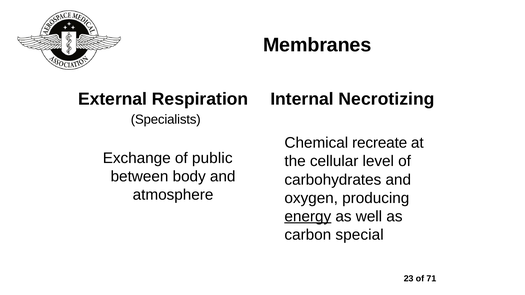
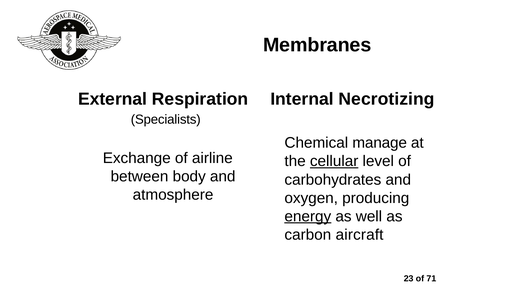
recreate: recreate -> manage (380, 143)
public: public -> airline (212, 158)
cellular underline: none -> present (334, 161)
special: special -> aircraft (360, 235)
